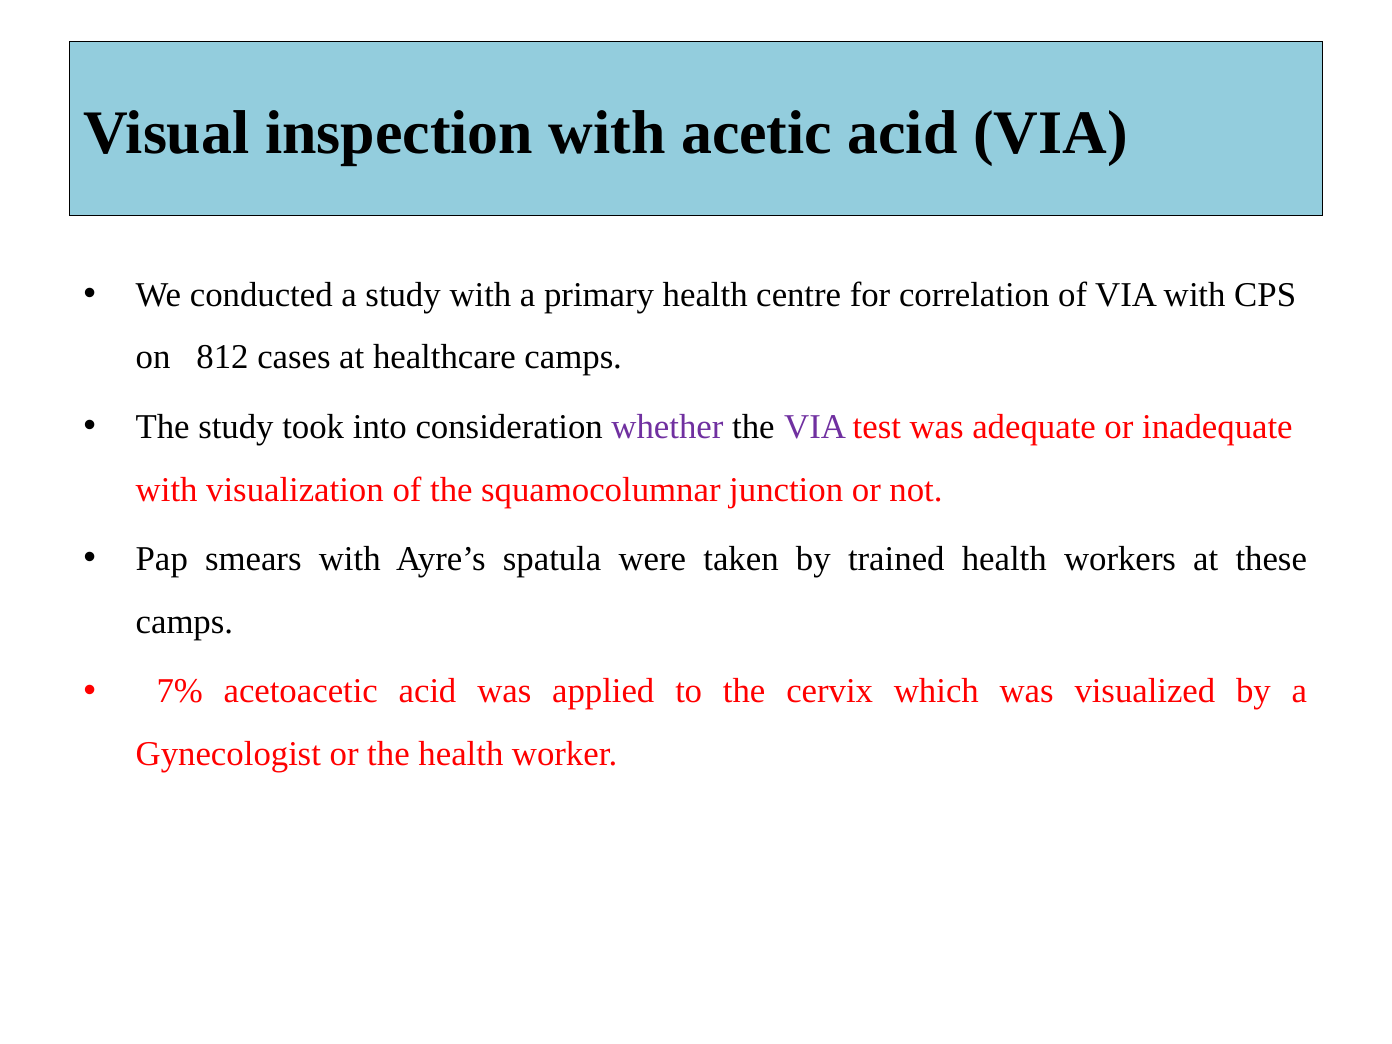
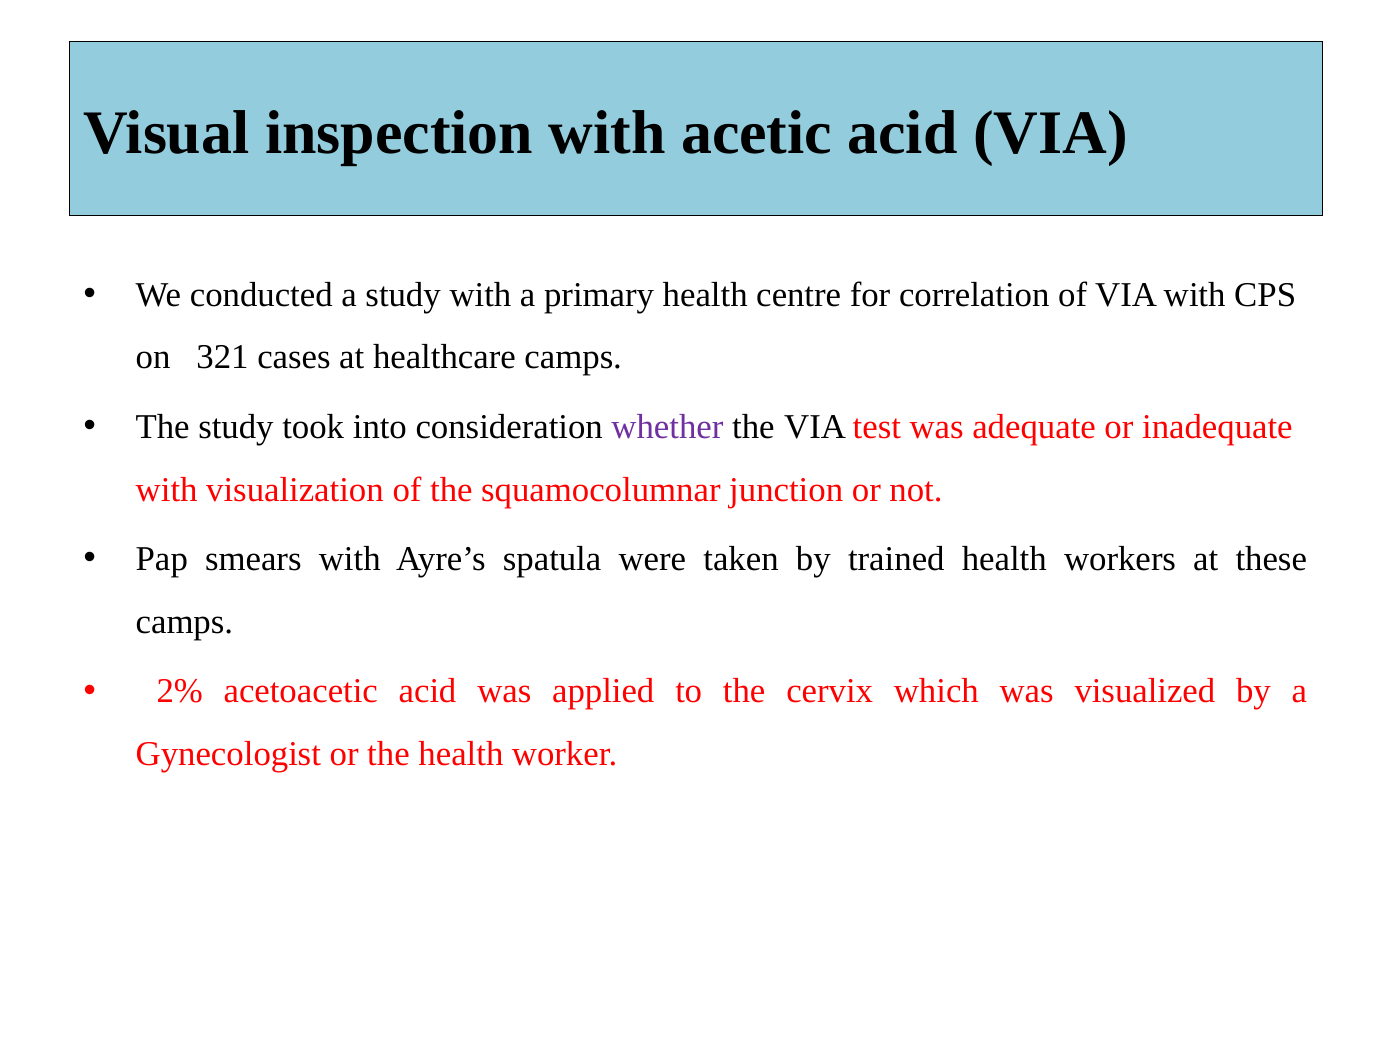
812: 812 -> 321 (223, 357)
VIA colour: purple -> black (815, 427)
7%: 7% -> 2% (180, 691)
